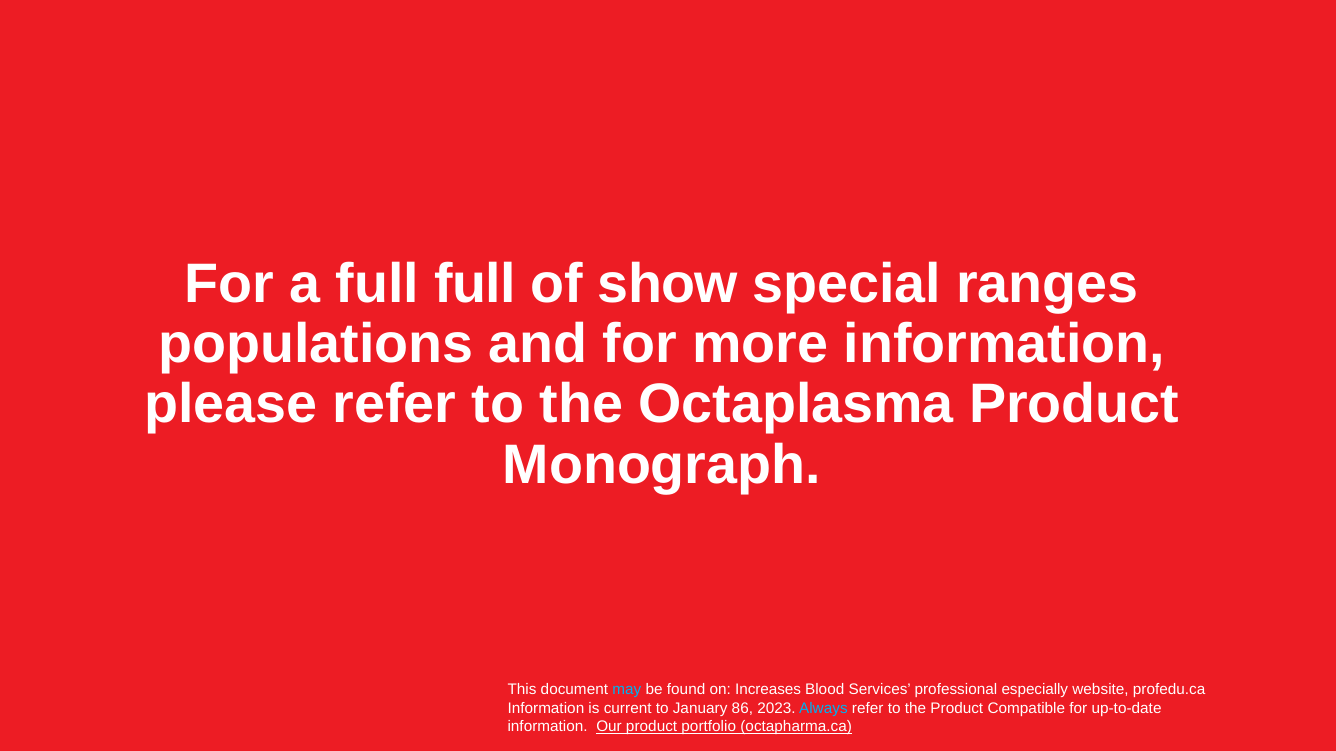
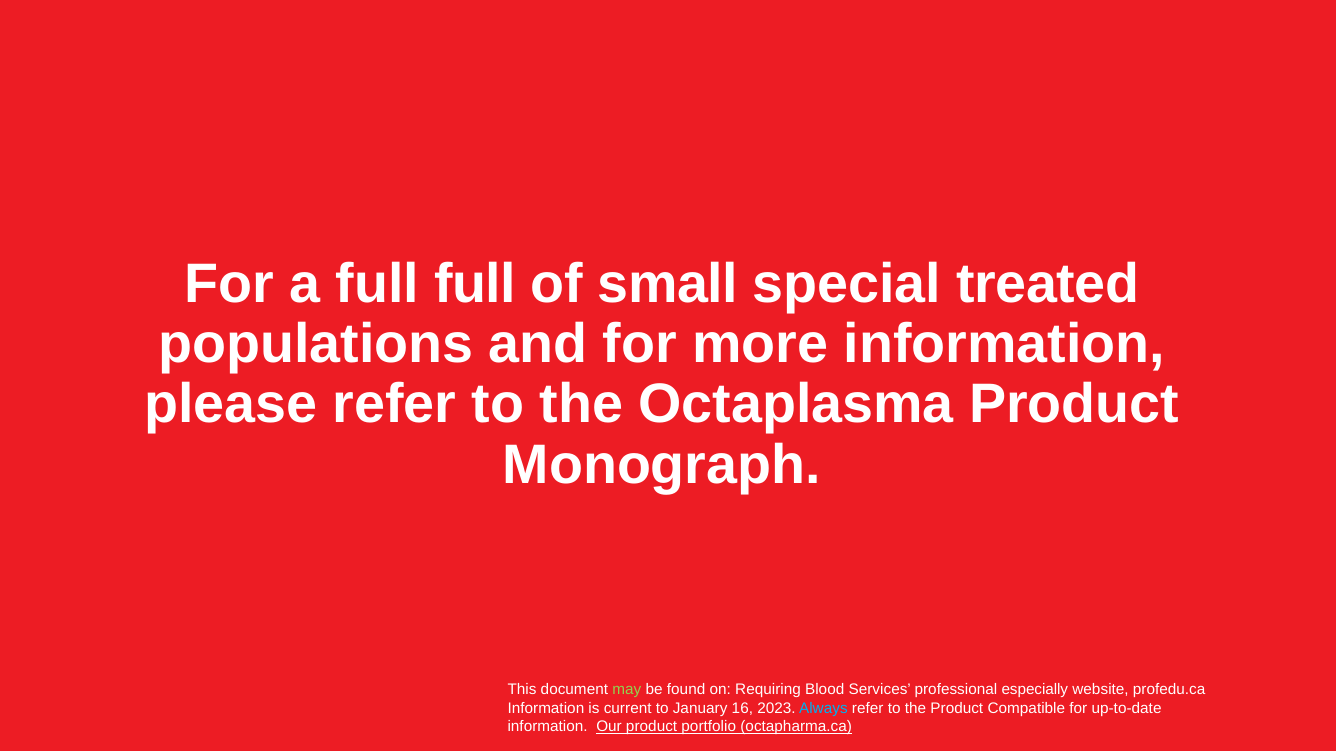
show: show -> small (668, 285)
ranges: ranges -> treated (1048, 285)
may colour: light blue -> light green (627, 690)
Increases: Increases -> Requiring (768, 690)
86: 86 -> 16 (742, 709)
